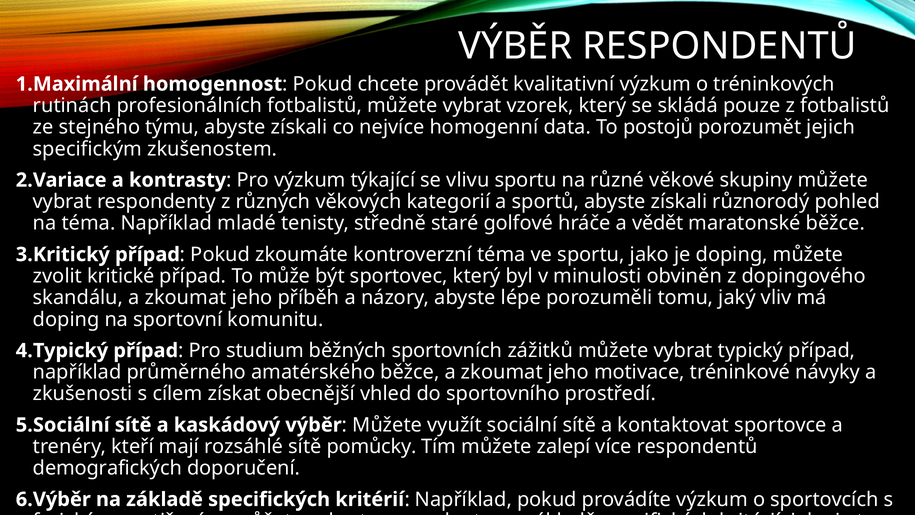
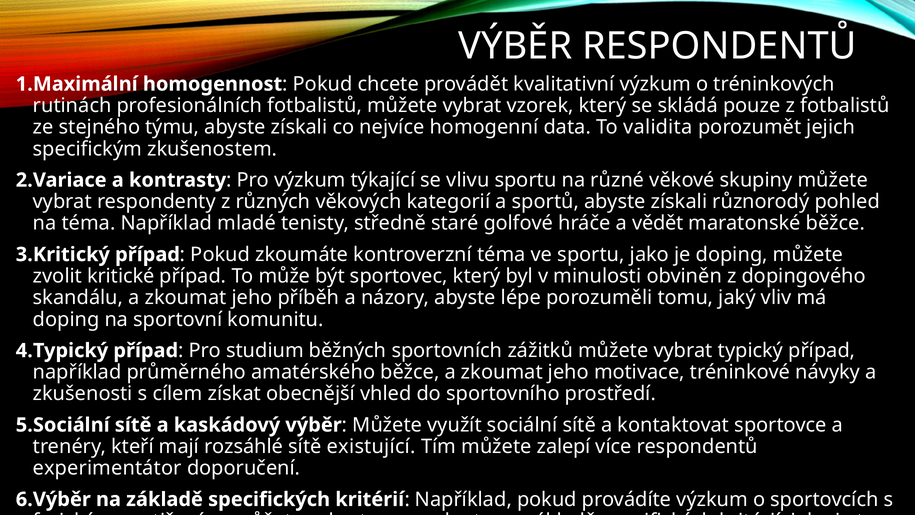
postojů: postojů -> validita (658, 127)
pomůcky: pomůcky -> existující (371, 446)
demografických: demografických -> experimentátor (107, 468)
